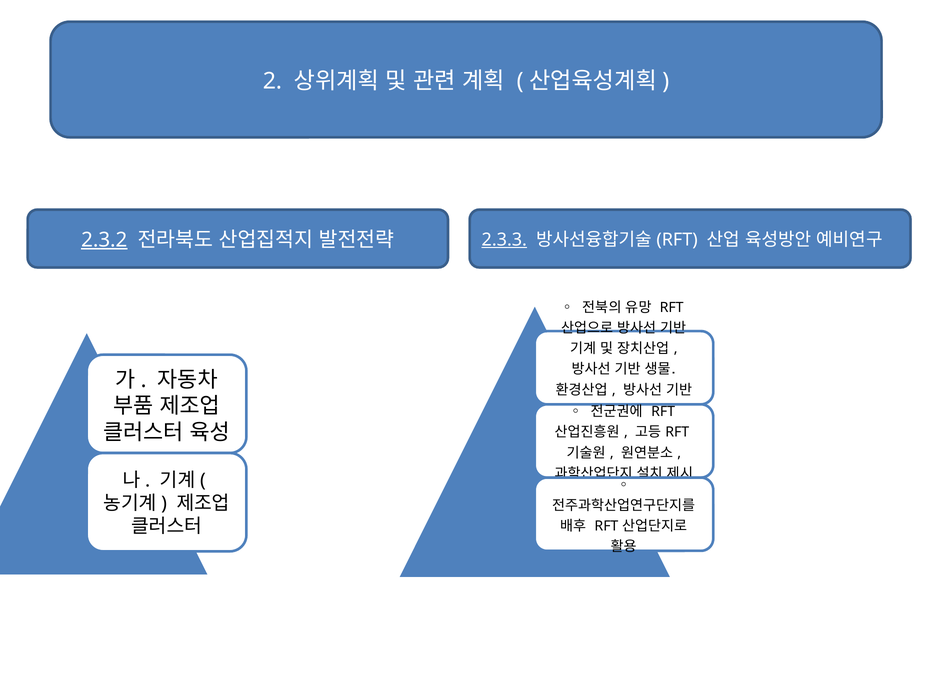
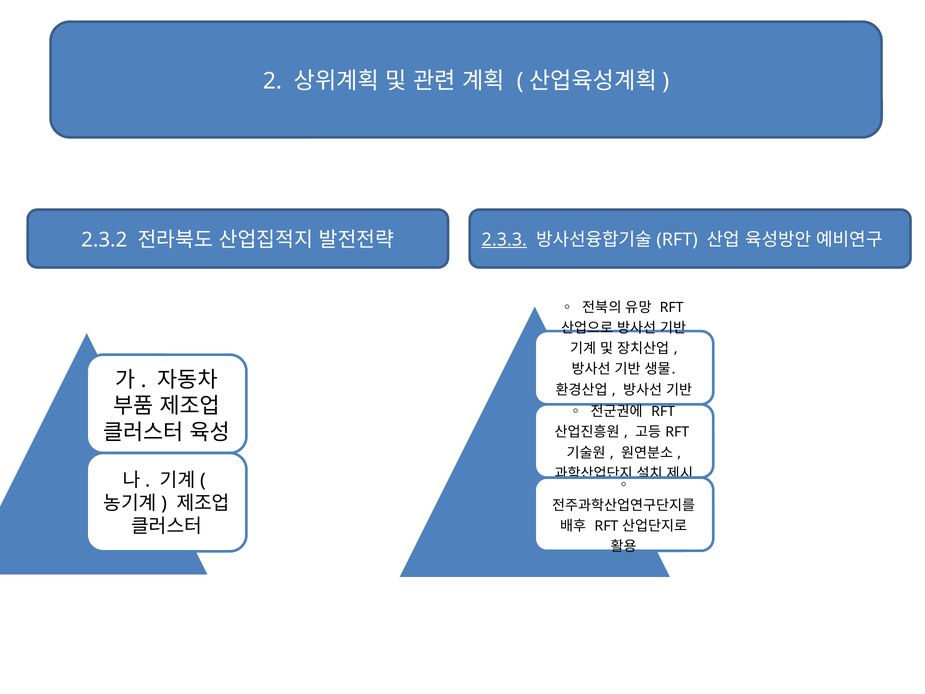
2.3.2 underline: present -> none (104, 240)
